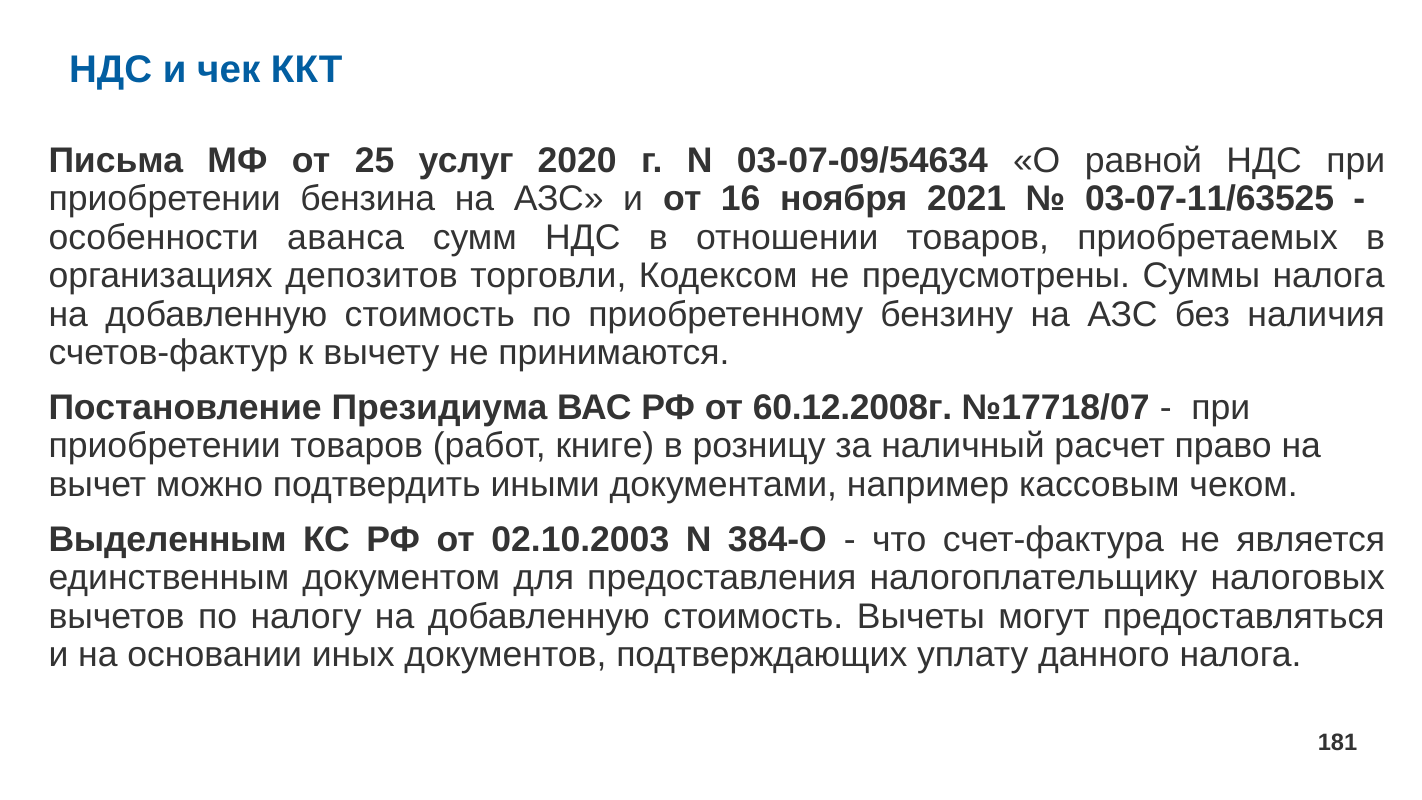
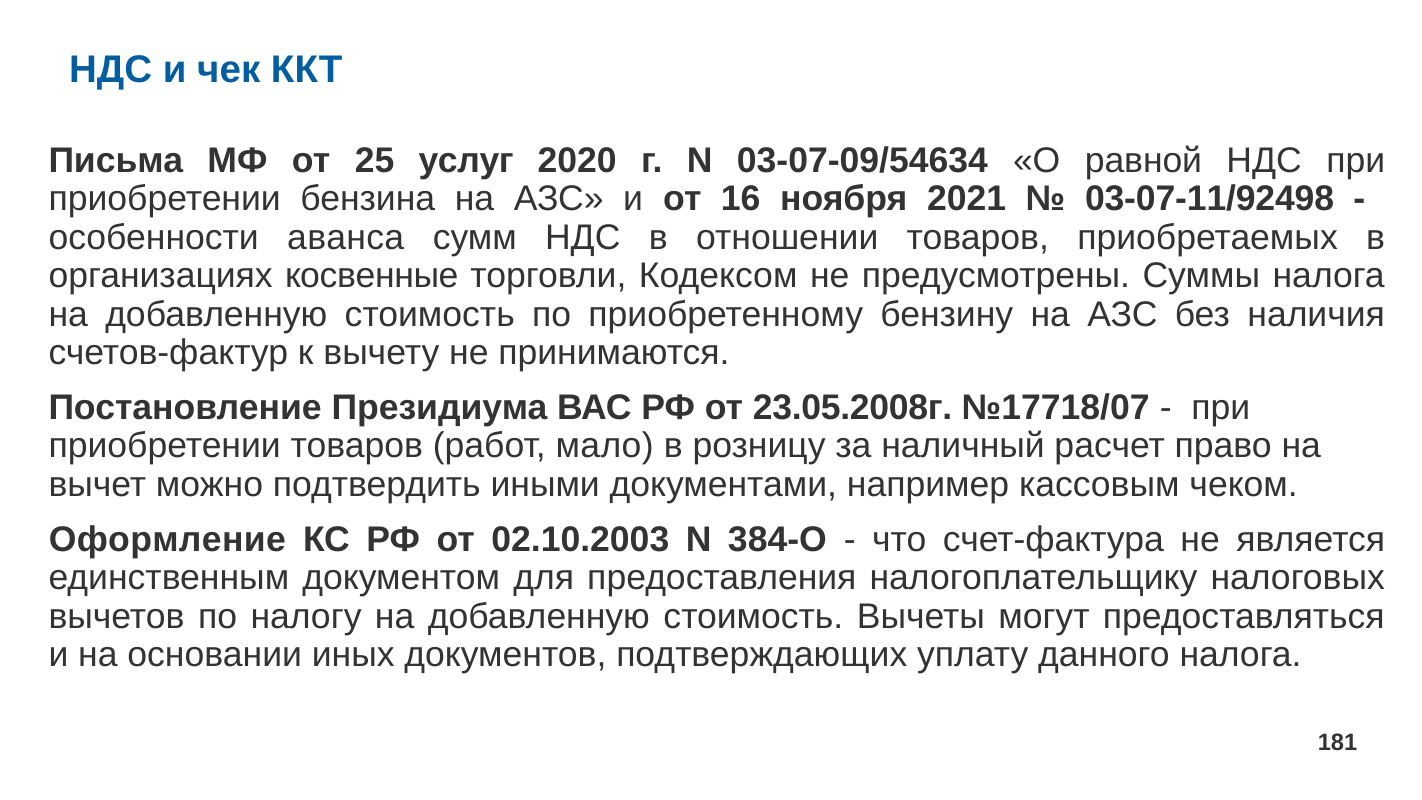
03-07-11/63525: 03-07-11/63525 -> 03-07-11/92498 (1210, 199)
депозитов: депозитов -> косвенные (372, 276)
60.12.2008г: 60.12.2008г -> 23.05.2008г (852, 408)
книге: книге -> мало (605, 446)
Выделенным: Выделенным -> Оформление (167, 540)
